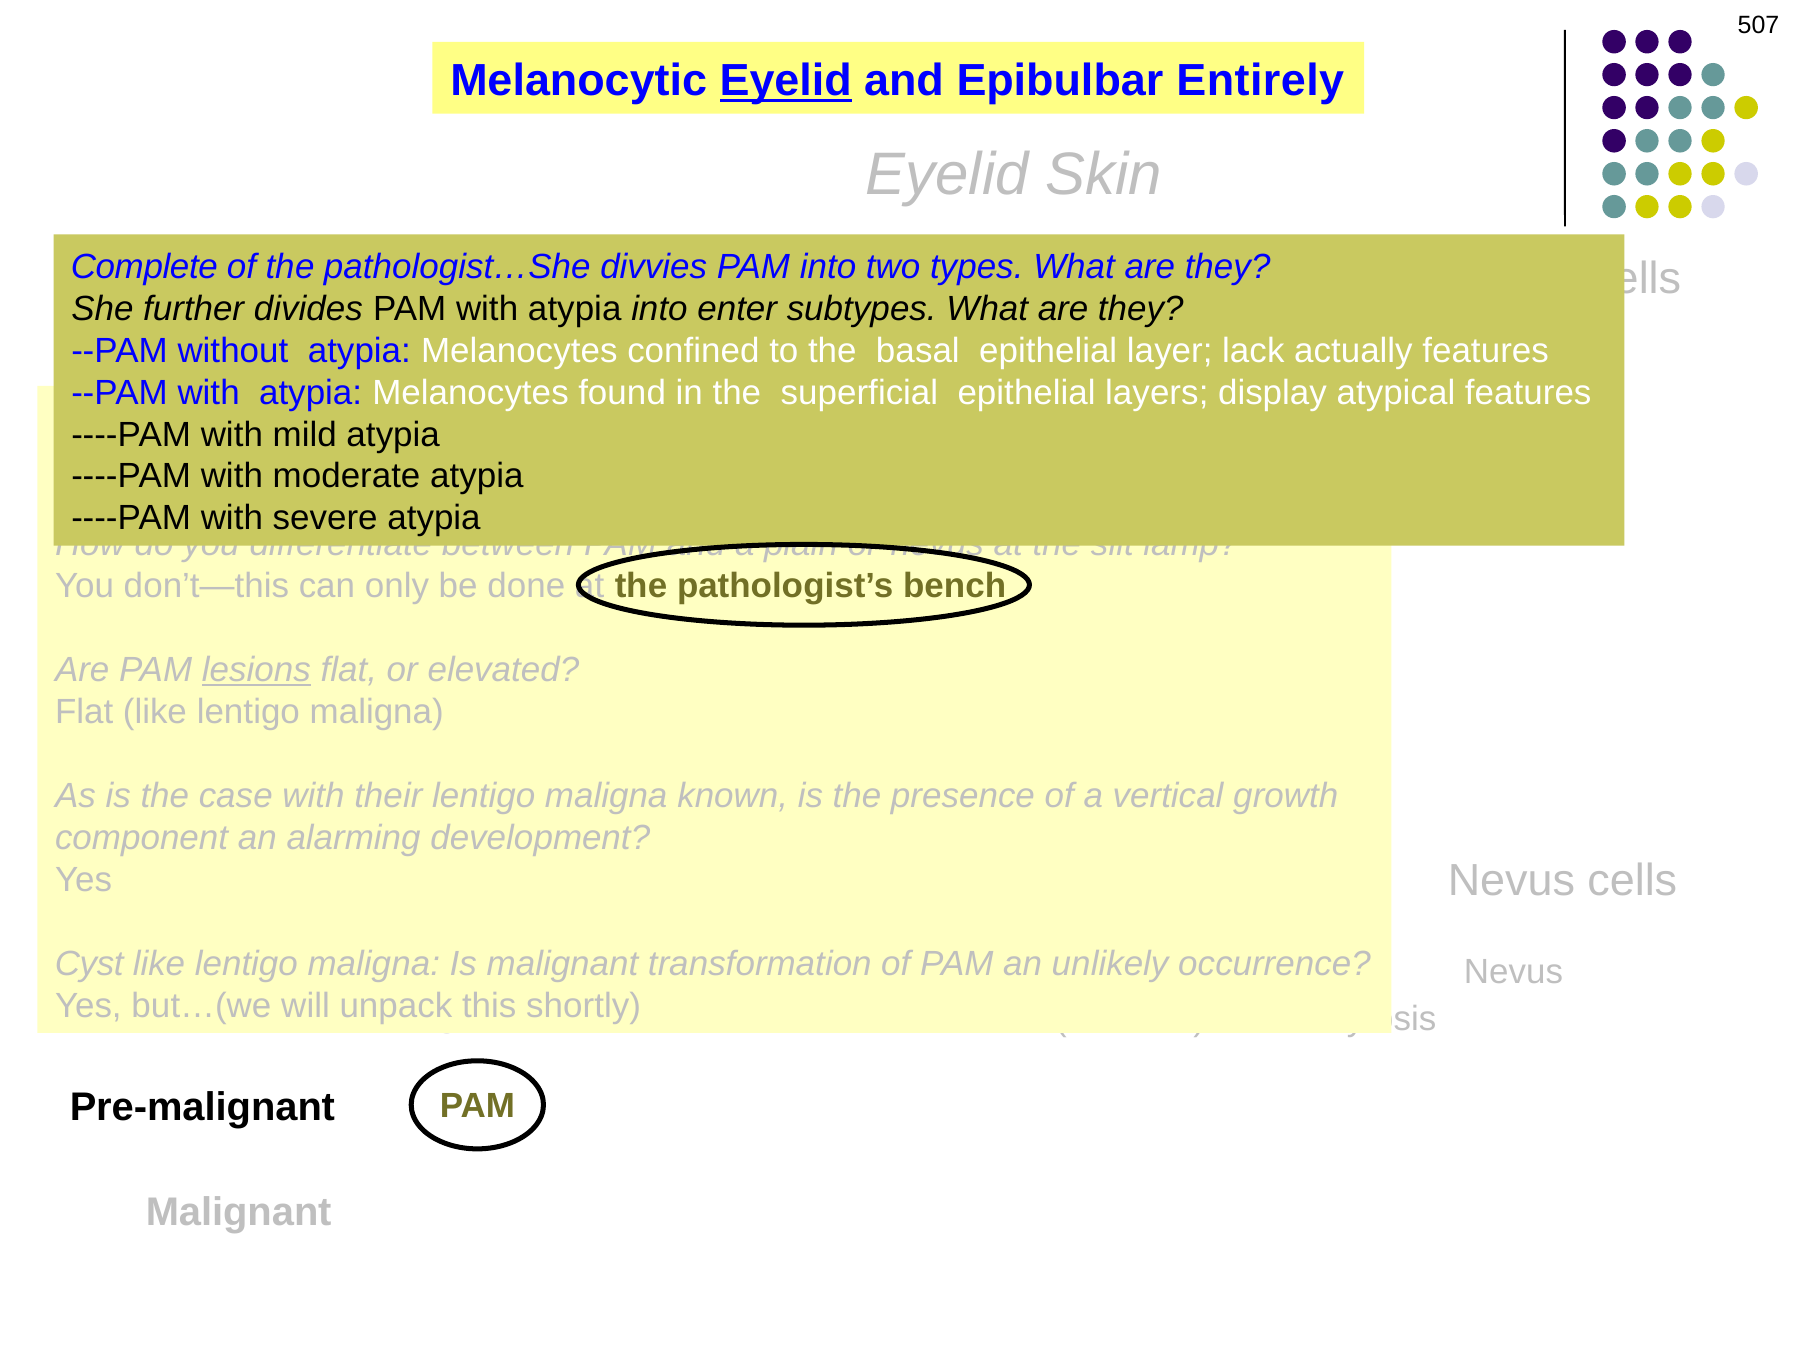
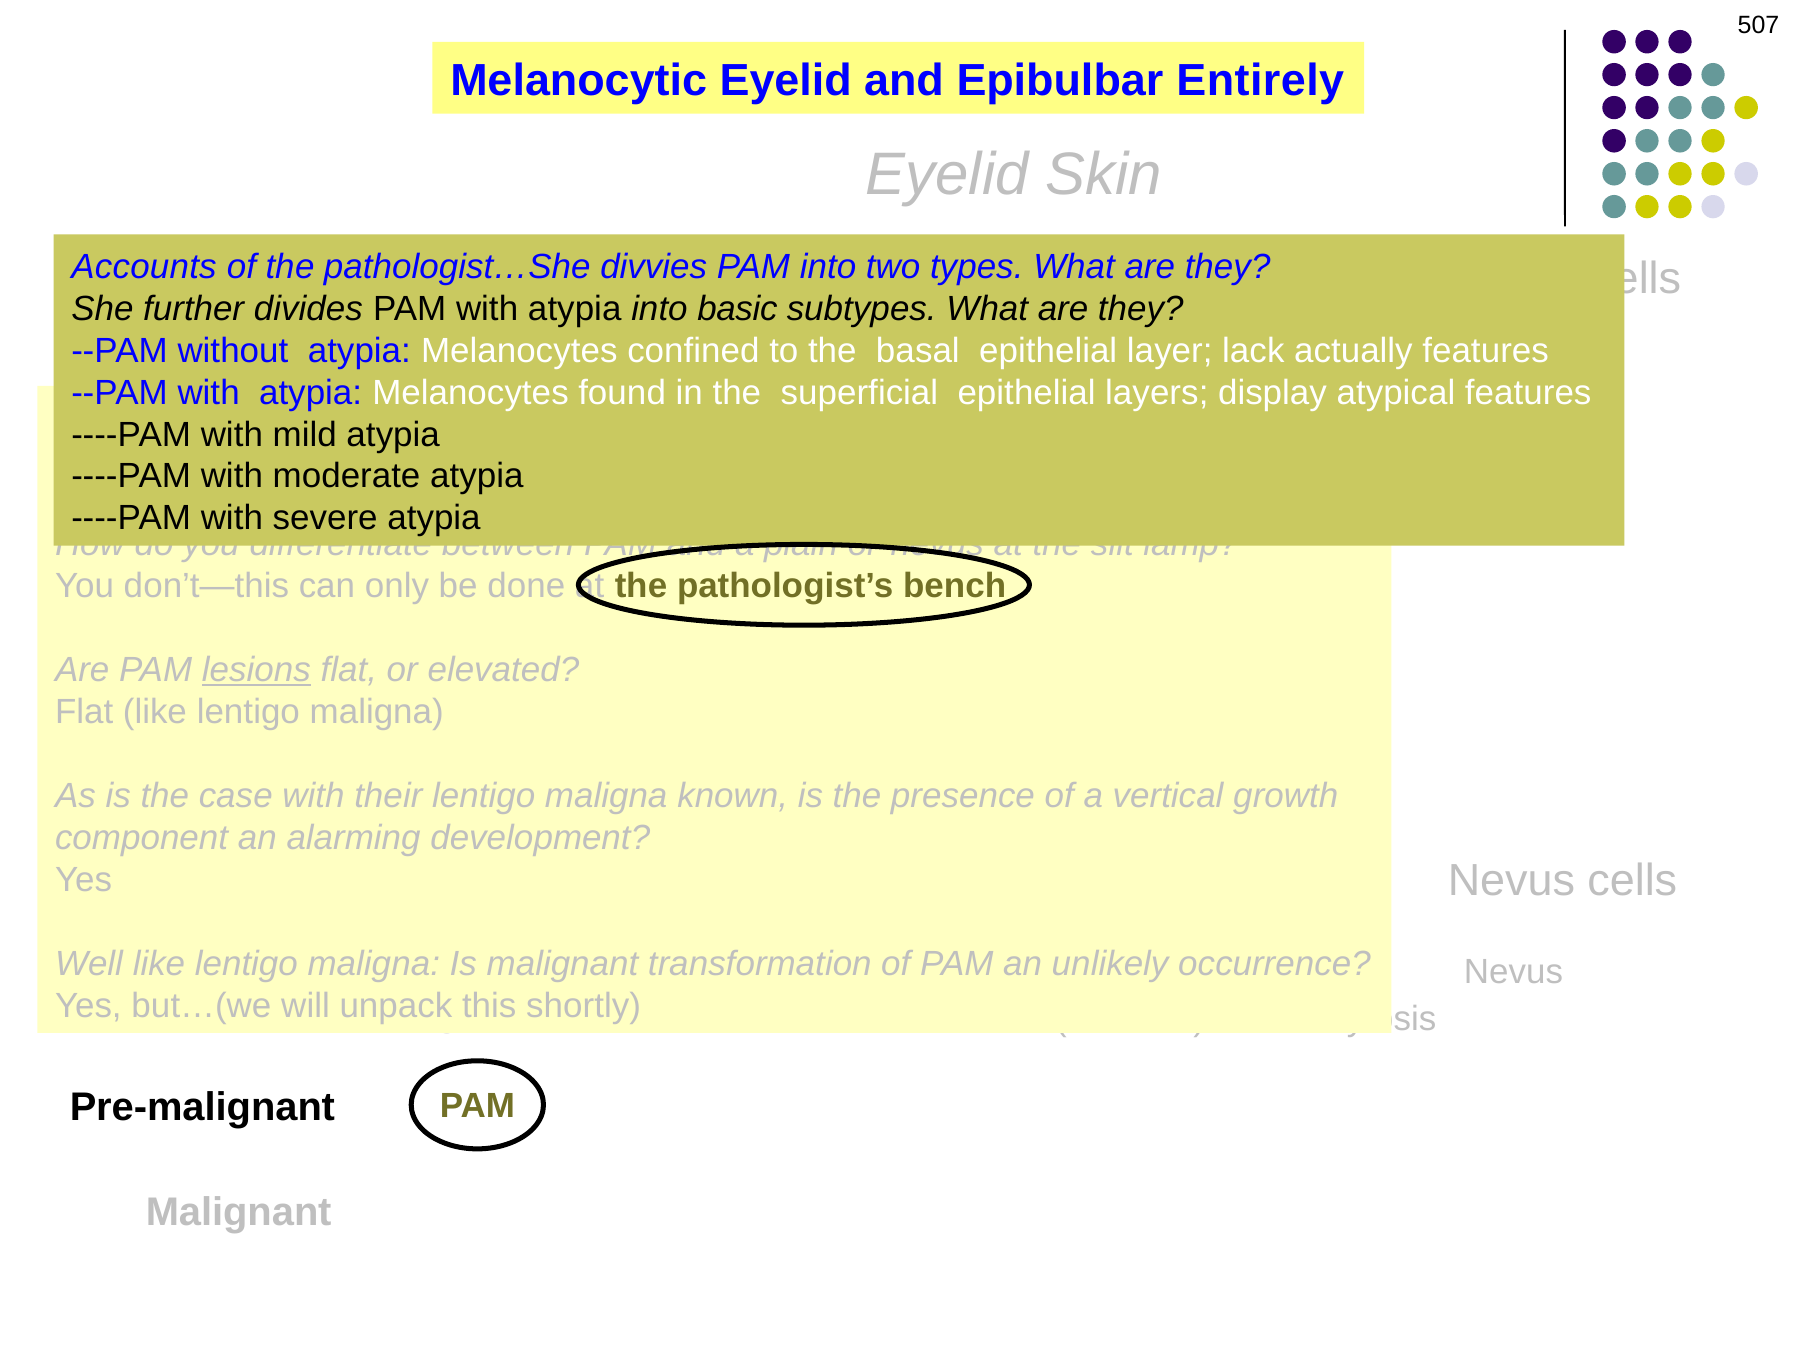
Eyelid underline: present -> none (786, 81)
Complete: Complete -> Accounts (144, 267)
enter: enter -> basic (737, 309)
Cyst: Cyst -> Well (89, 963)
